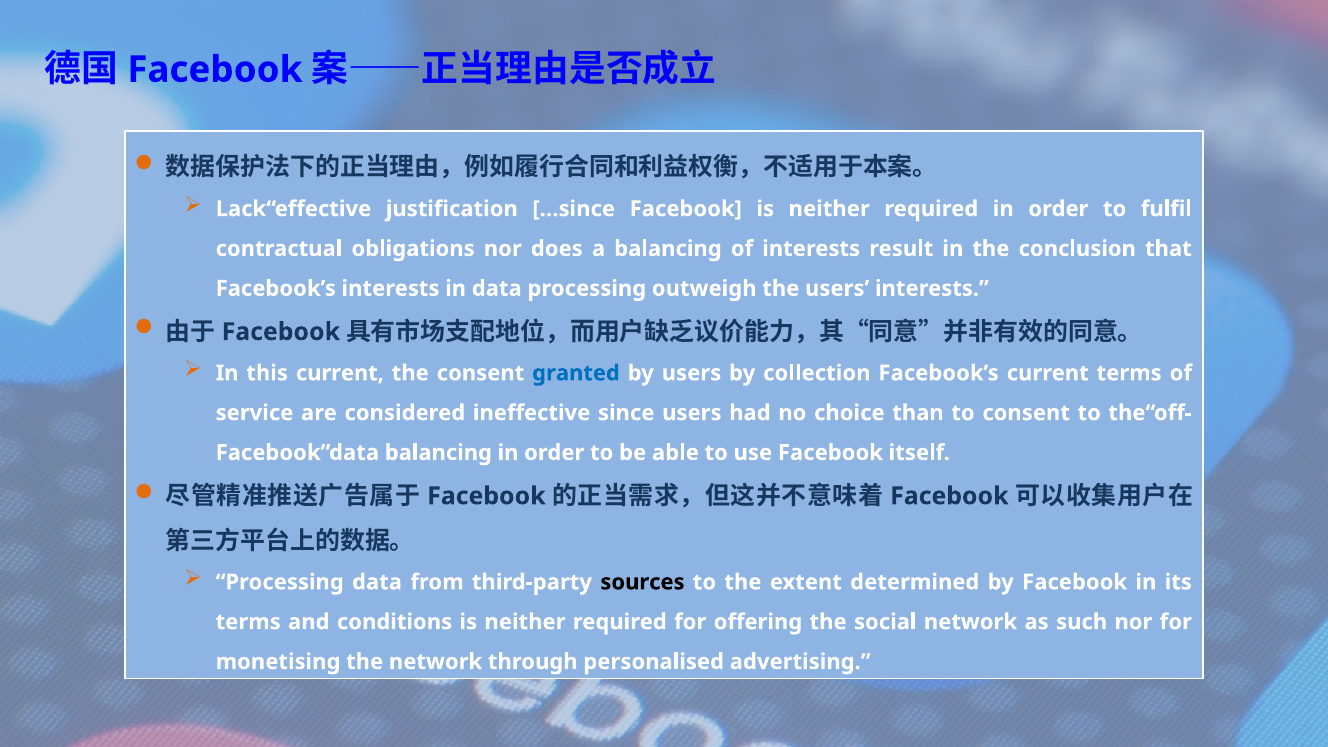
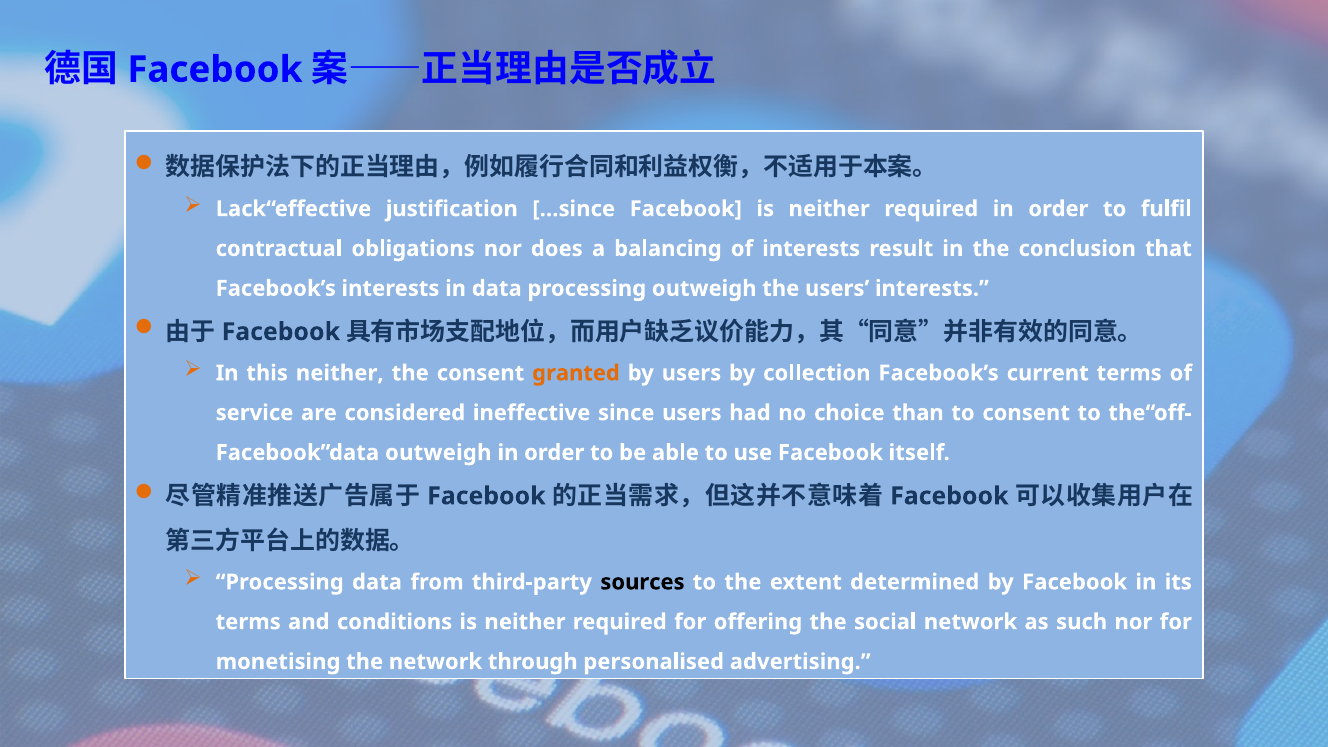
this current: current -> neither (340, 373)
granted colour: blue -> orange (576, 373)
balancing: balancing -> outweigh (438, 453)
